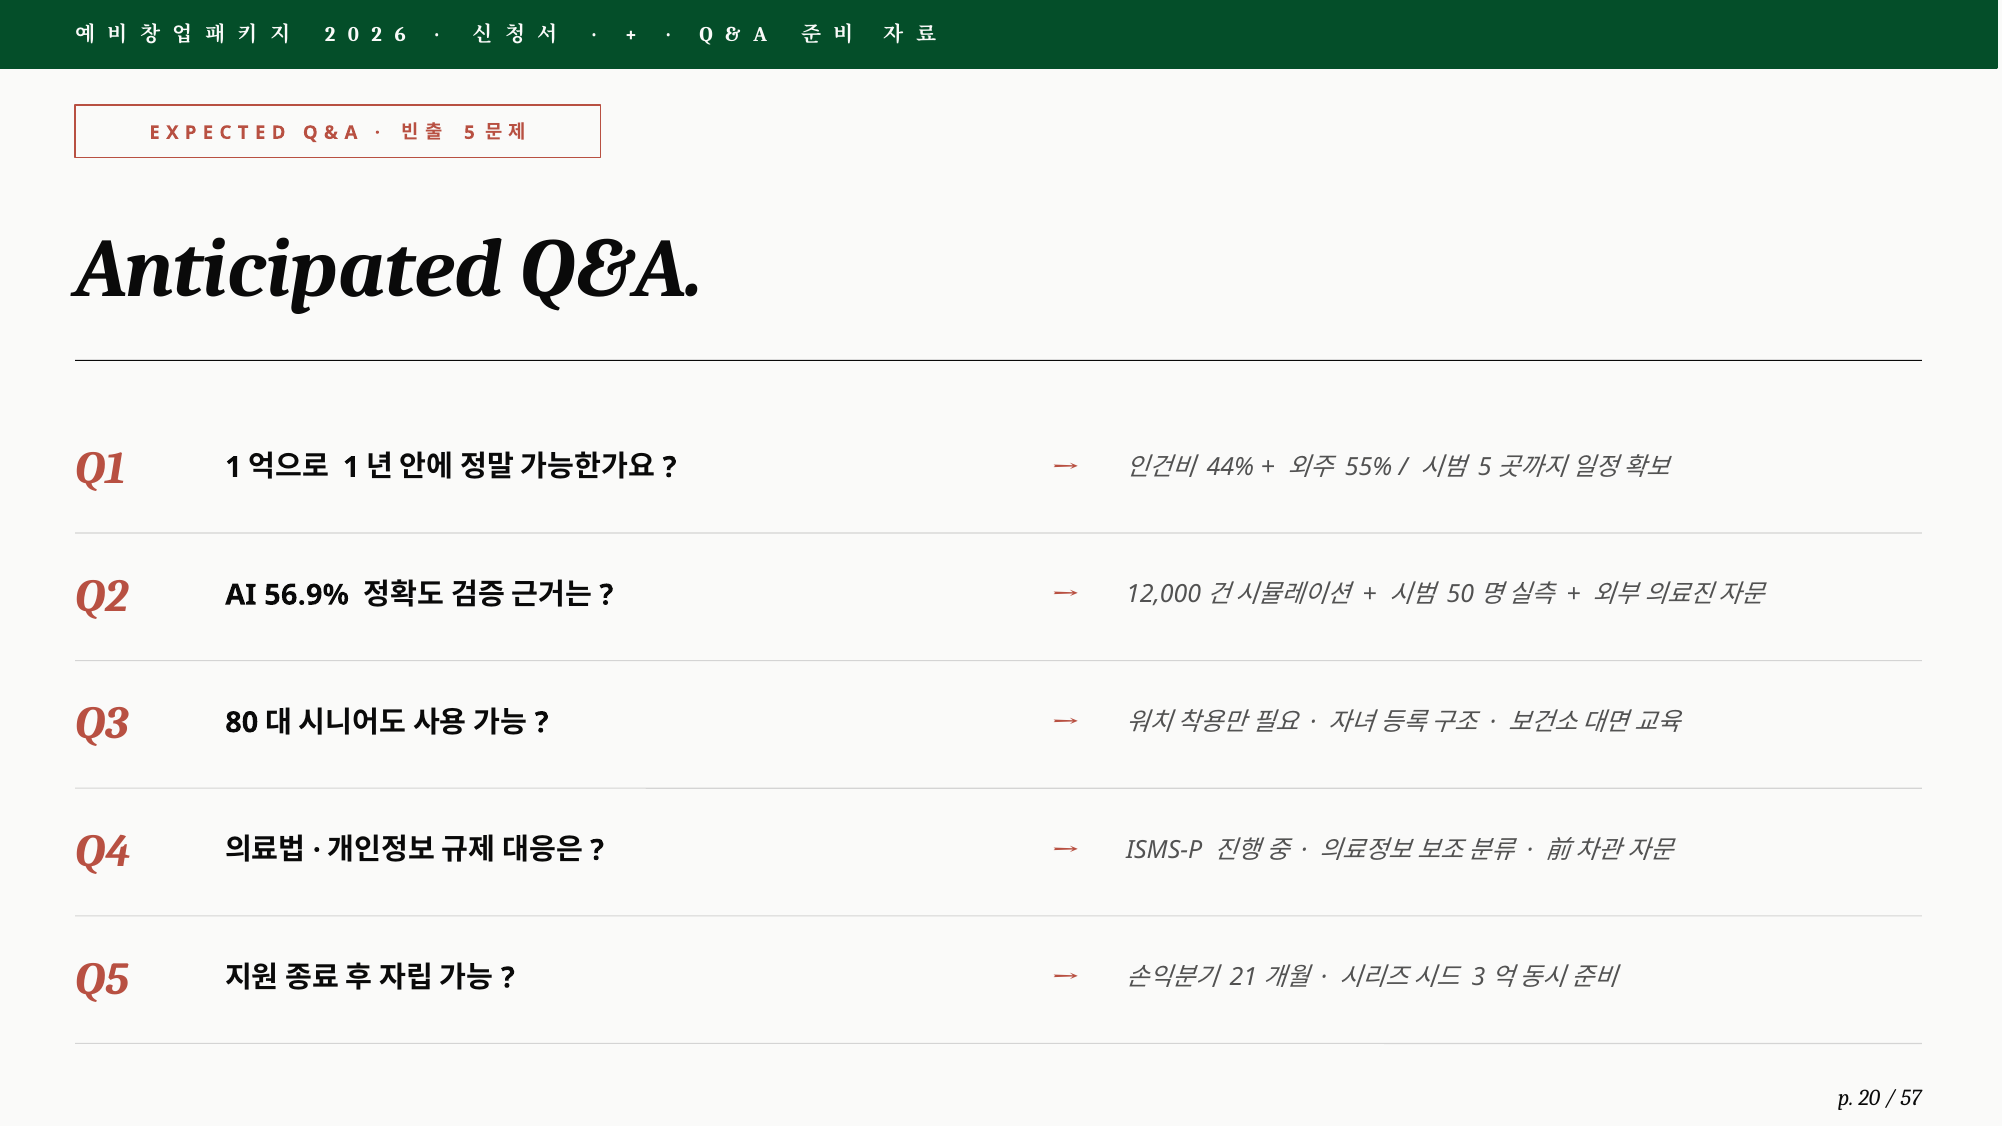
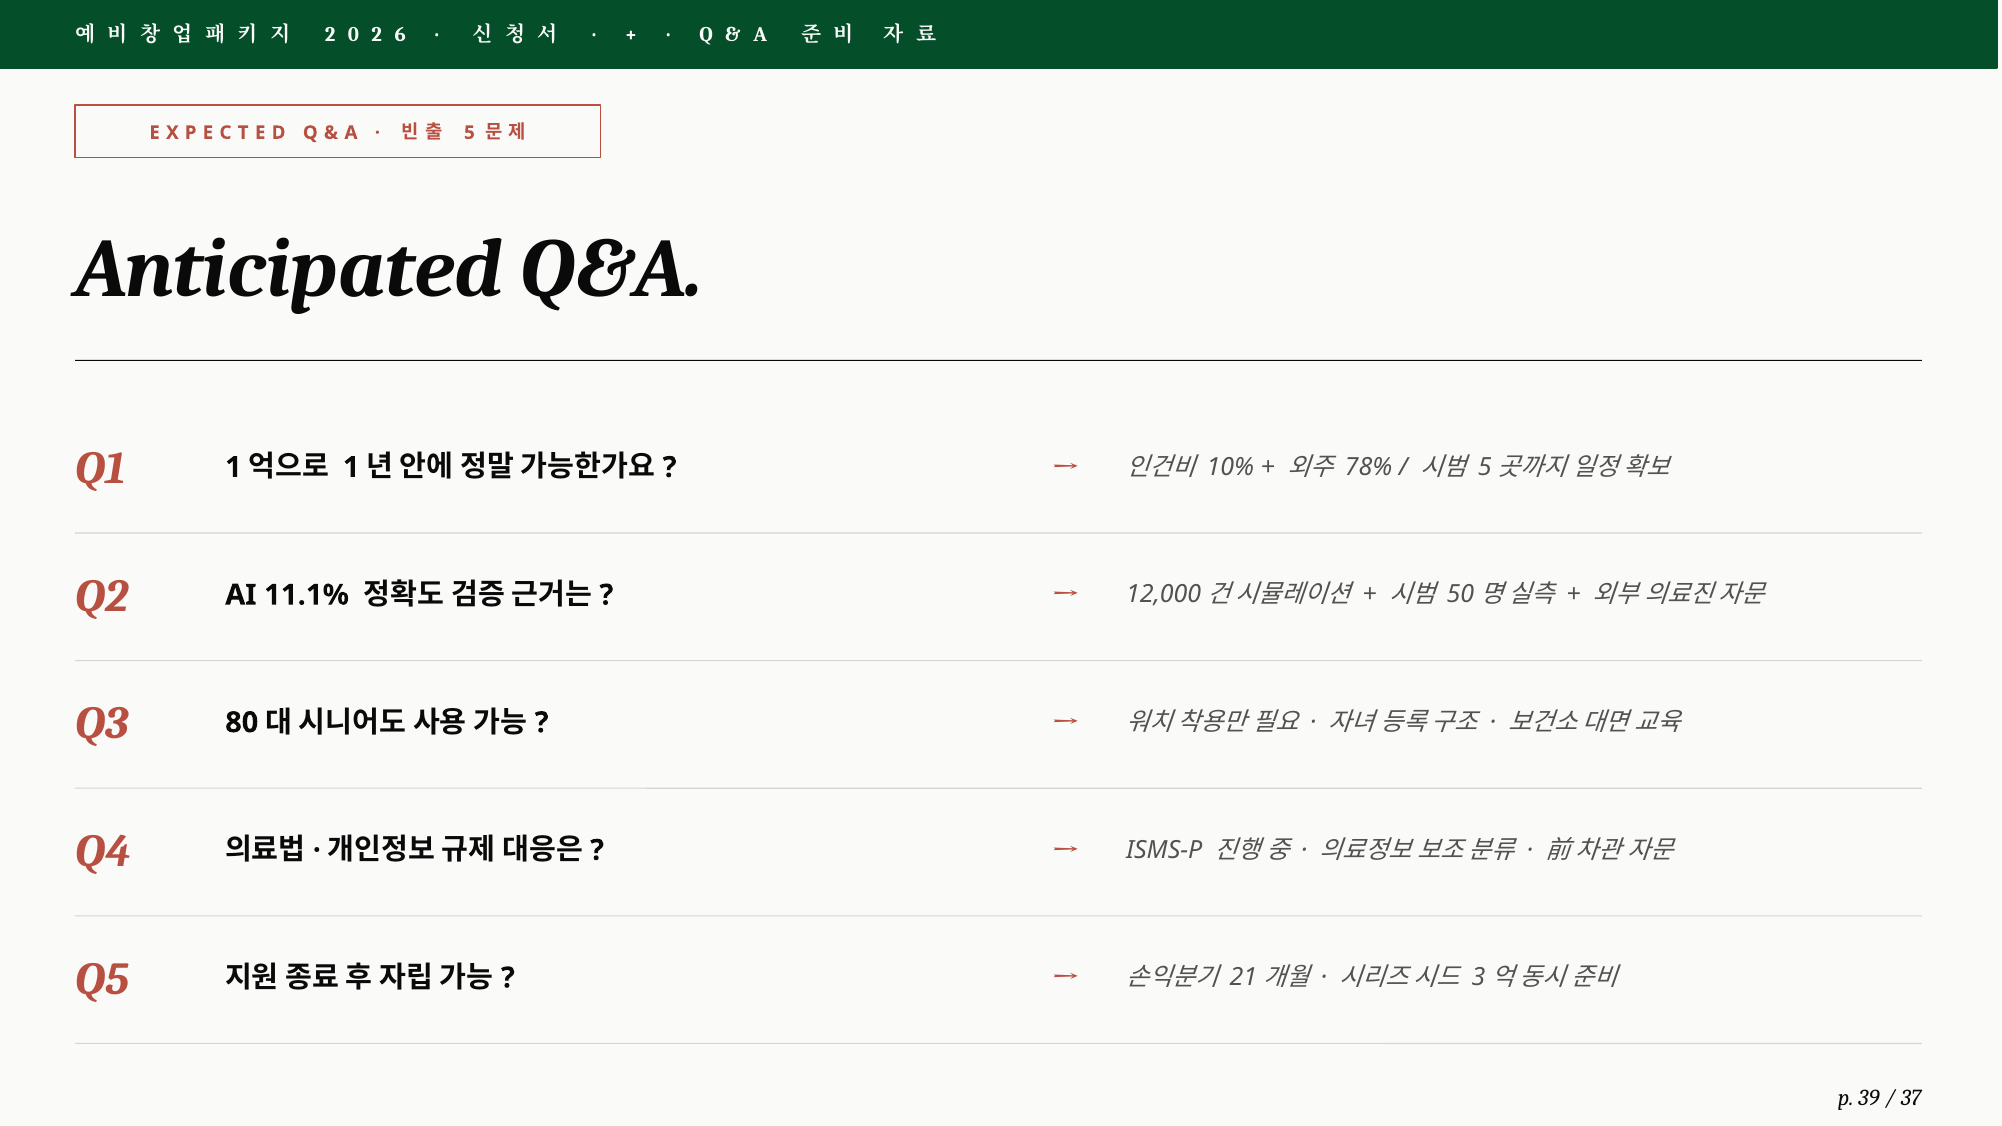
44%: 44% -> 10% (1230, 467)
55%: 55% -> 78% (1369, 467)
56.9%: 56.9% -> 11.1% (307, 595)
20: 20 -> 39 (1869, 1098)
57: 57 -> 37 (1911, 1098)
